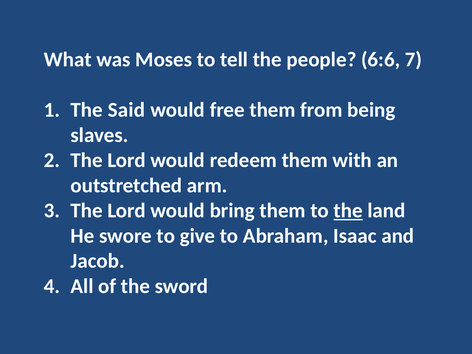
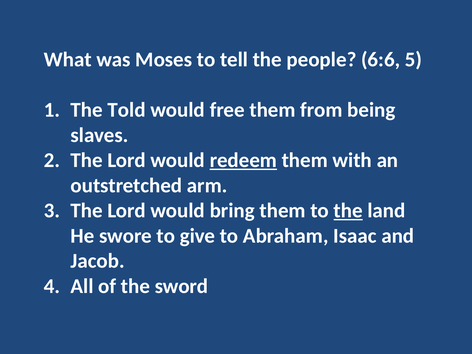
7: 7 -> 5 (413, 60)
Said: Said -> Told (127, 110)
redeem underline: none -> present (243, 160)
